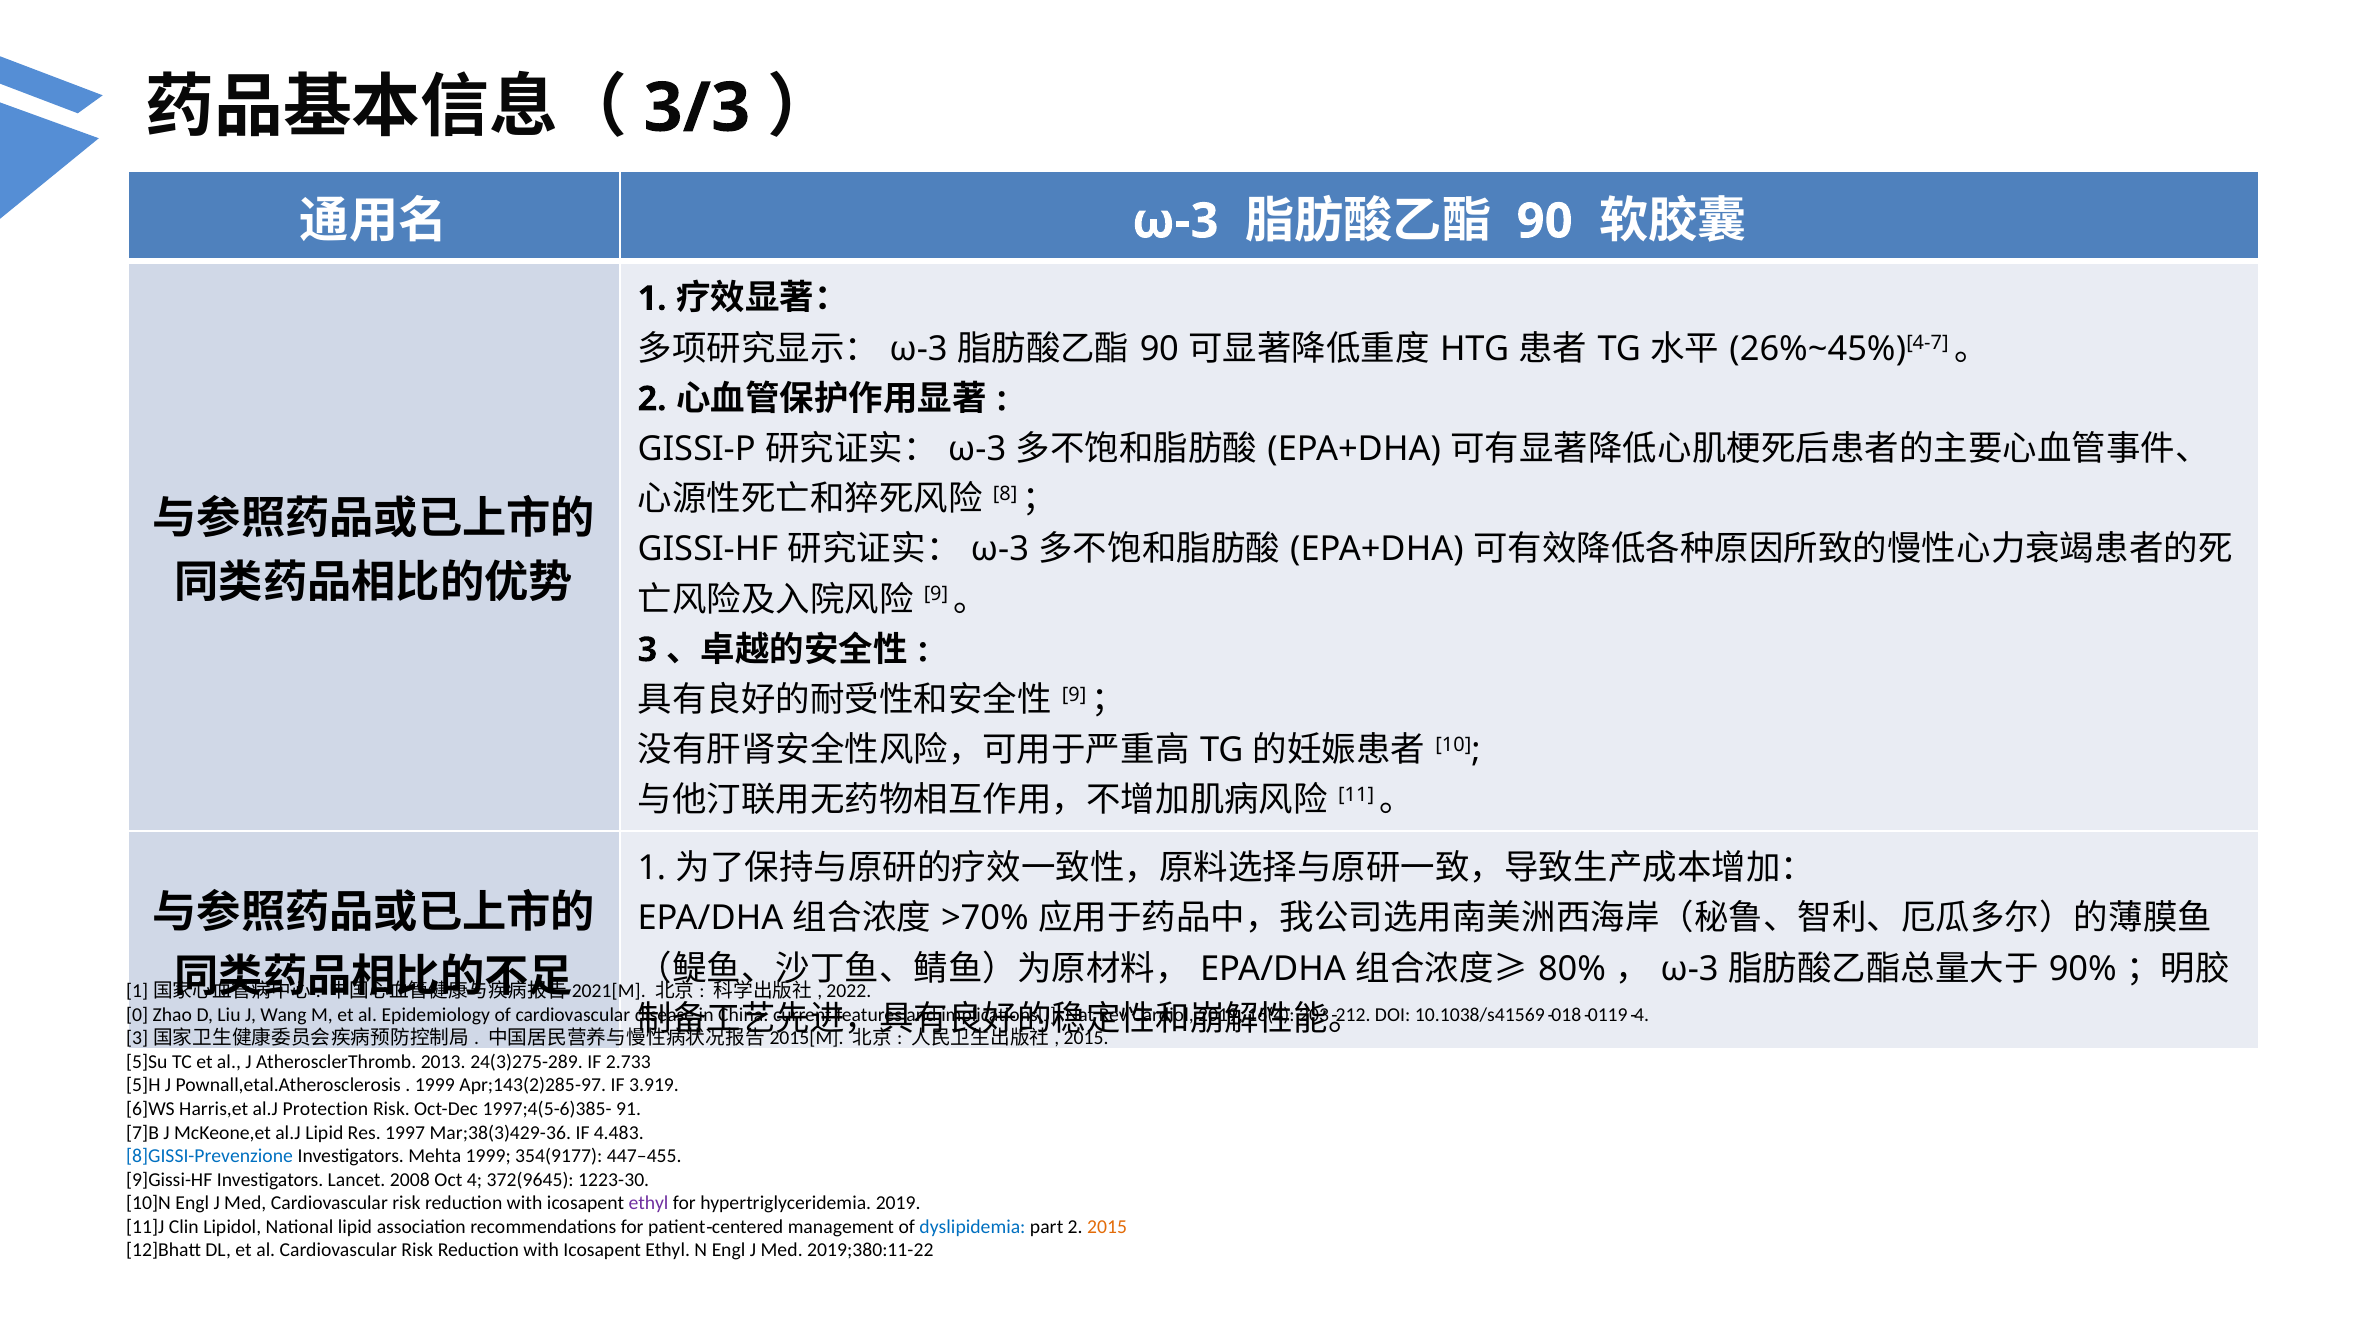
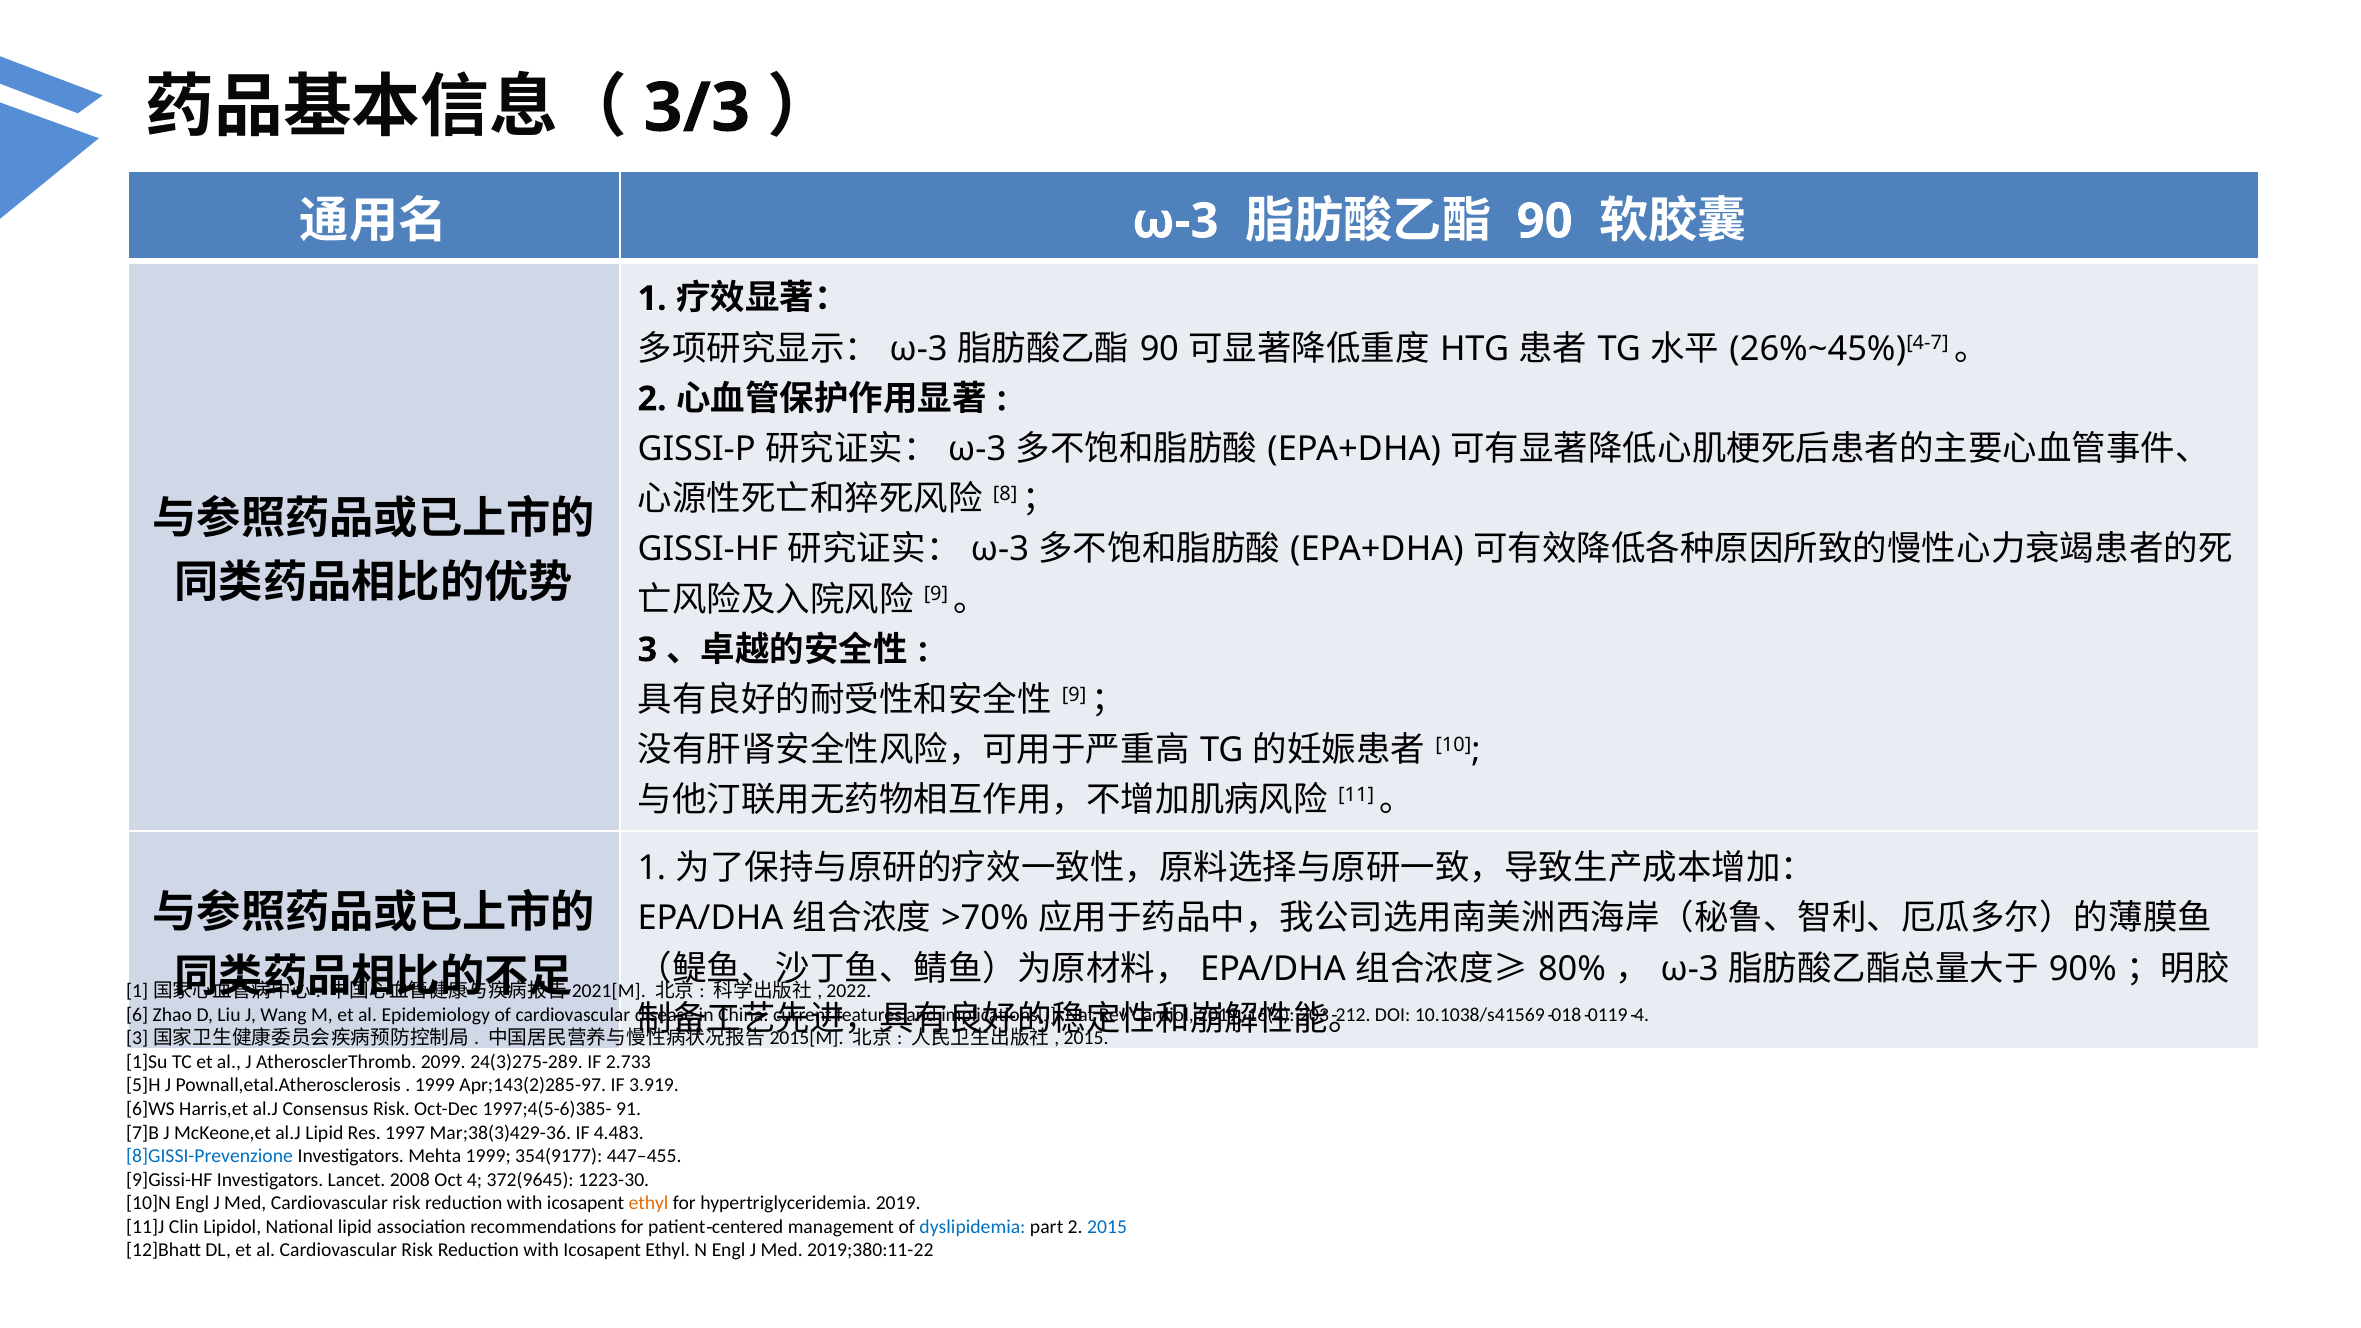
0: 0 -> 6 (137, 1015)
5]Su: 5]Su -> 1]Su (147, 1062)
2013: 2013 -> 2099 (443, 1062)
Protection: Protection -> Consensus (325, 1109)
ethyl colour: purple -> orange (649, 1203)
2015 colour: orange -> blue (1107, 1227)
